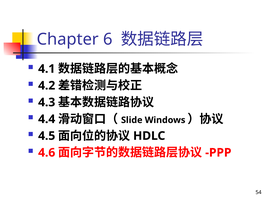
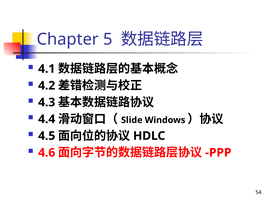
6: 6 -> 5 (108, 39)
